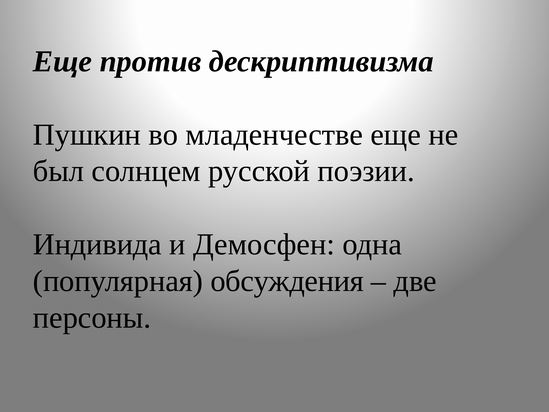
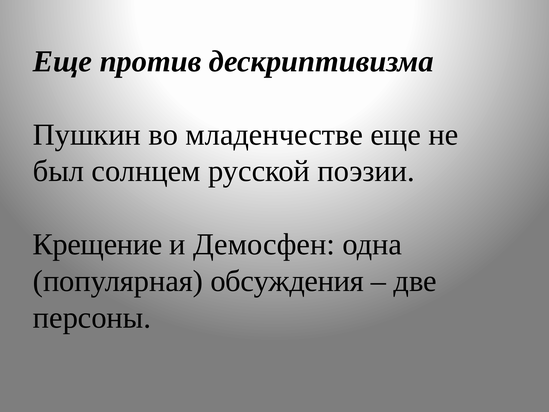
Индивида: Индивида -> Крещение (97, 244)
